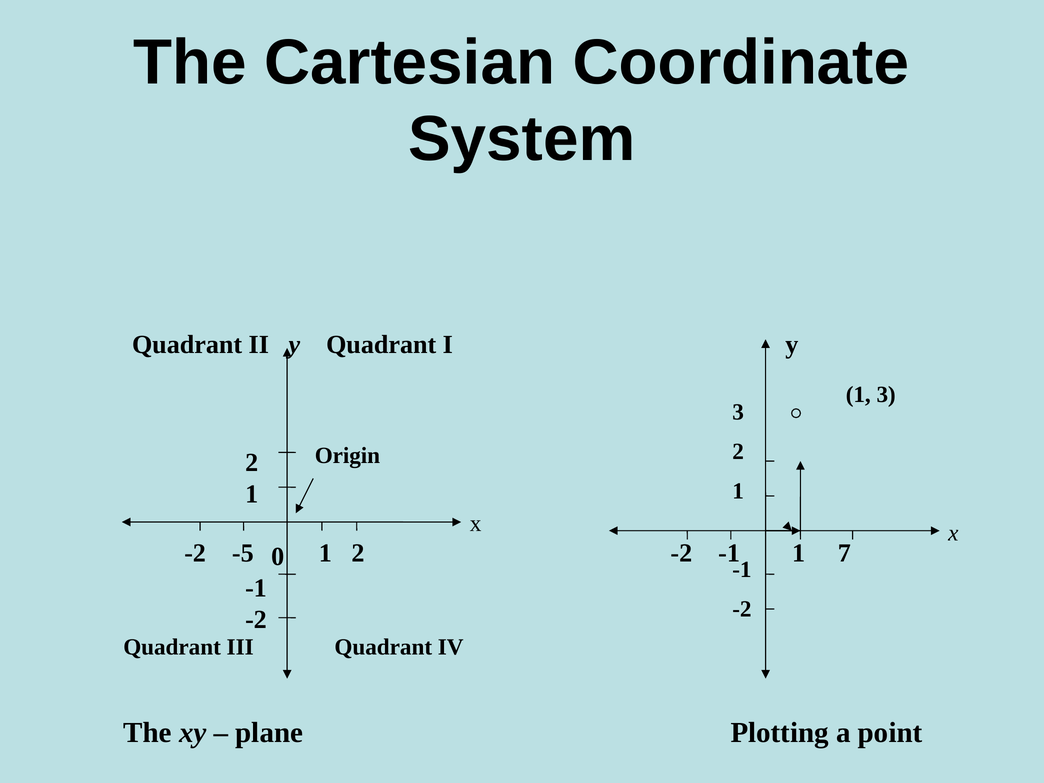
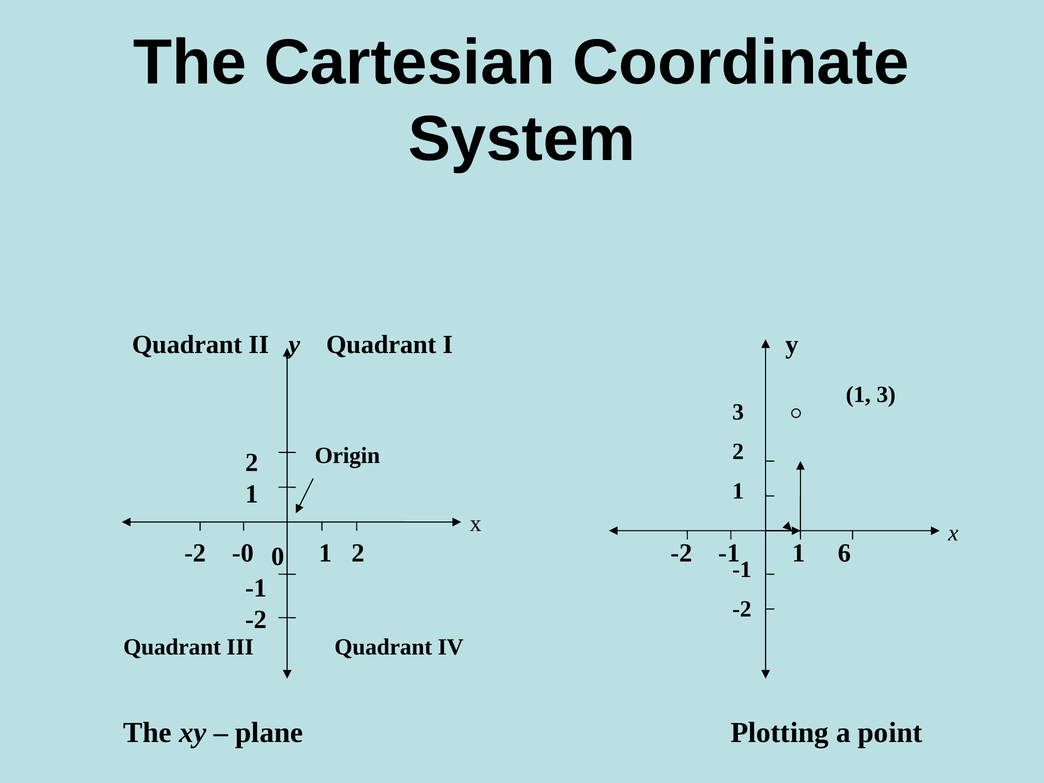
-5: -5 -> -0 (243, 553)
7: 7 -> 6 (844, 553)
